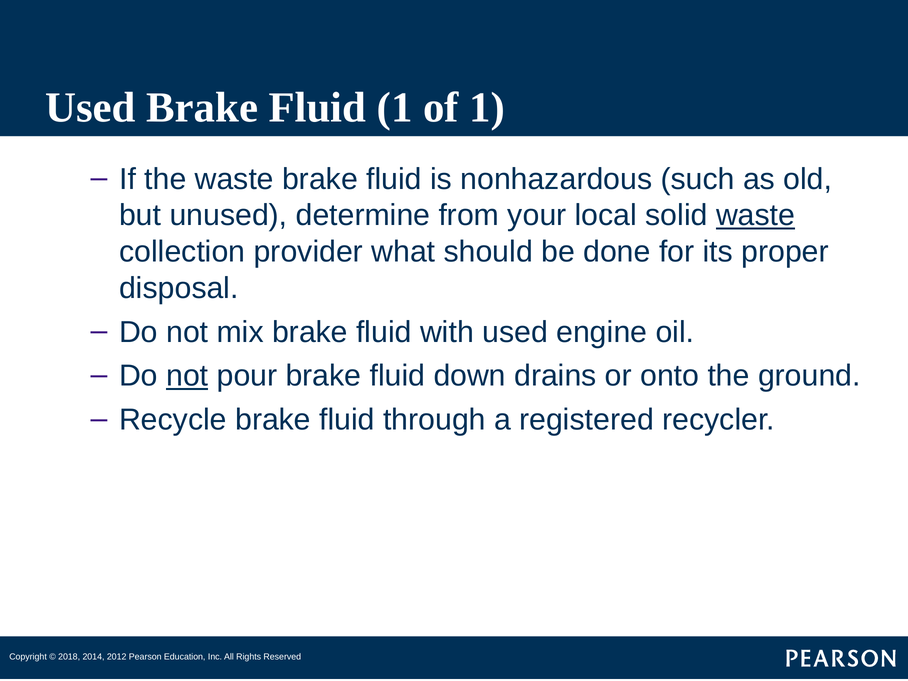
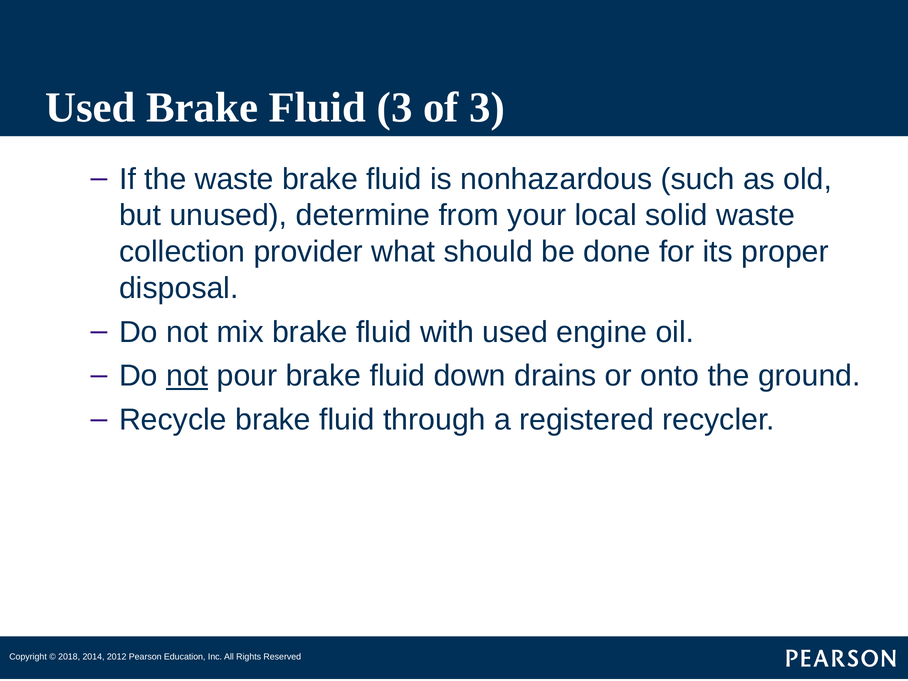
Fluid 1: 1 -> 3 (395, 108)
of 1: 1 -> 3 (487, 108)
waste underline: present -> none (756, 216)
